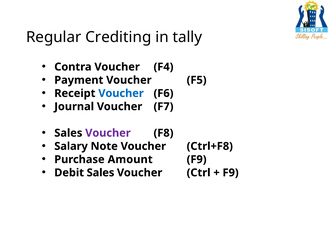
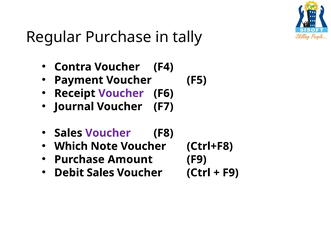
Regular Crediting: Crediting -> Purchase (118, 37)
Voucher colour: blue -> purple (121, 93)
Salary: Salary -> Which (71, 146)
